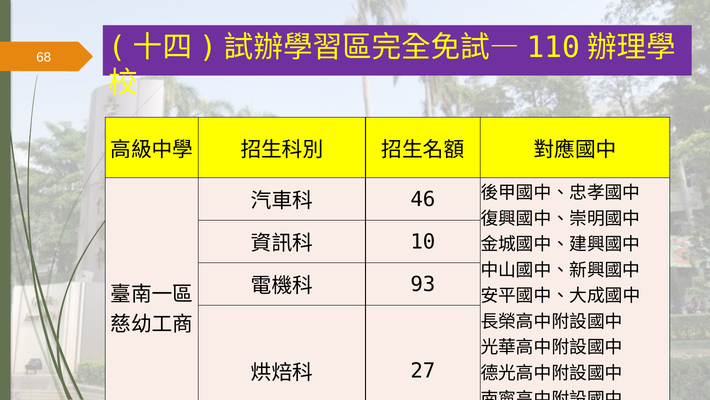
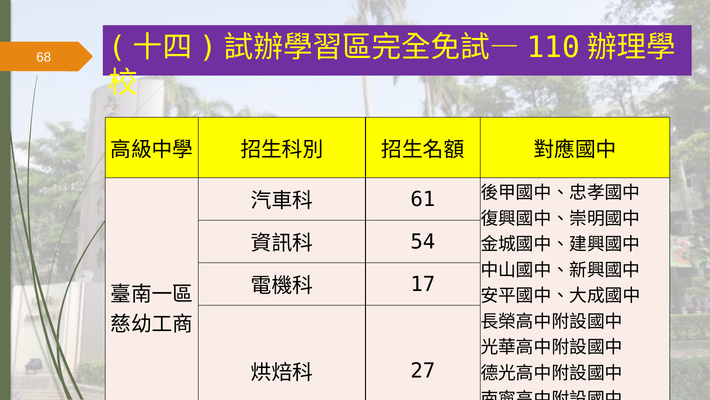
46: 46 -> 61 (423, 199)
10: 10 -> 54 (423, 241)
93: 93 -> 17 (423, 284)
